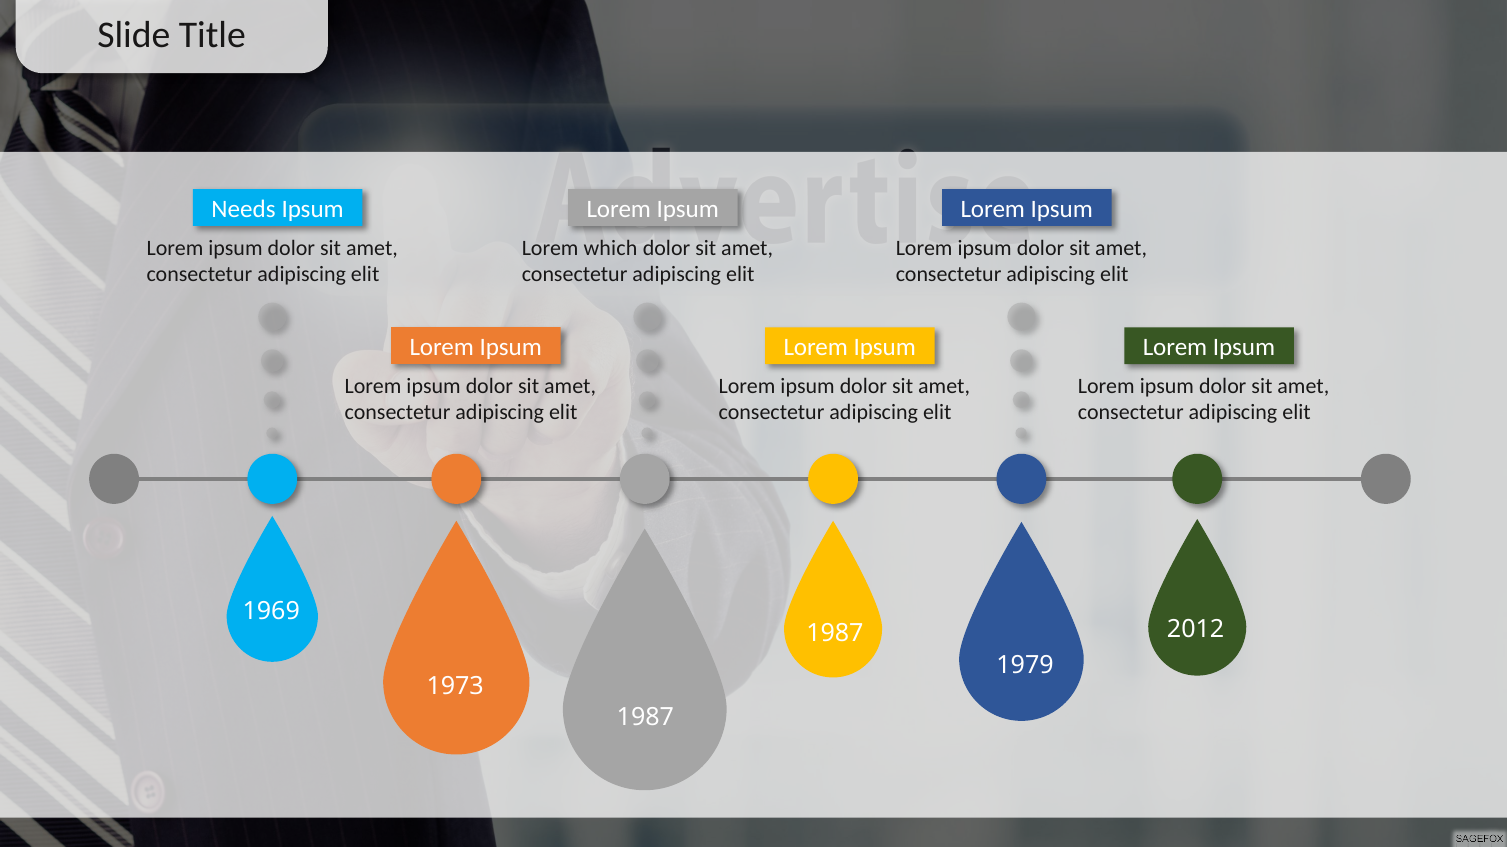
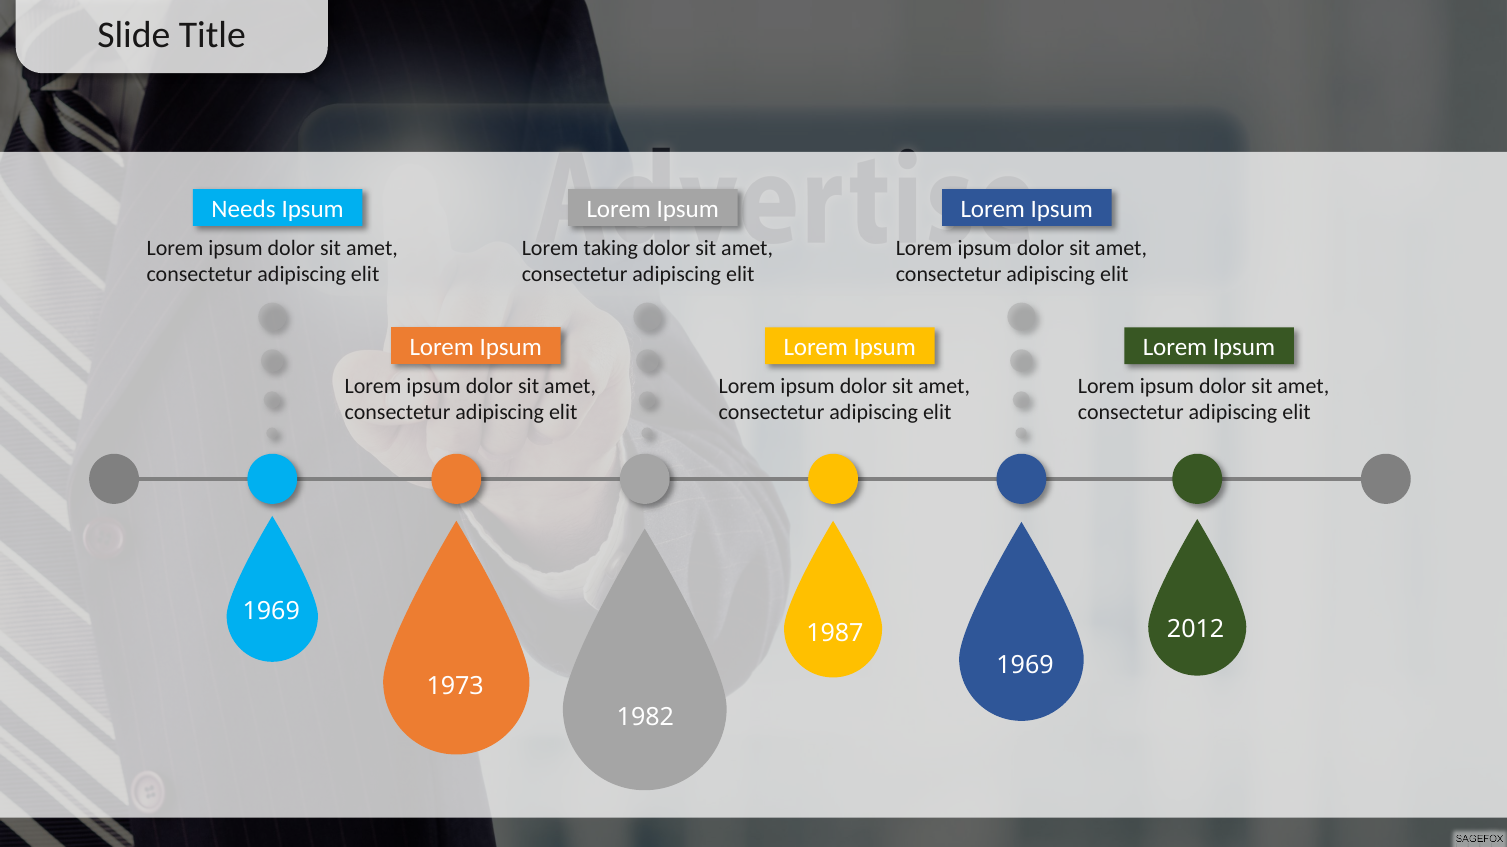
which: which -> taking (611, 248)
1979: 1979 -> 1969 (1025, 665)
1987: 1987 -> 1982 (645, 718)
